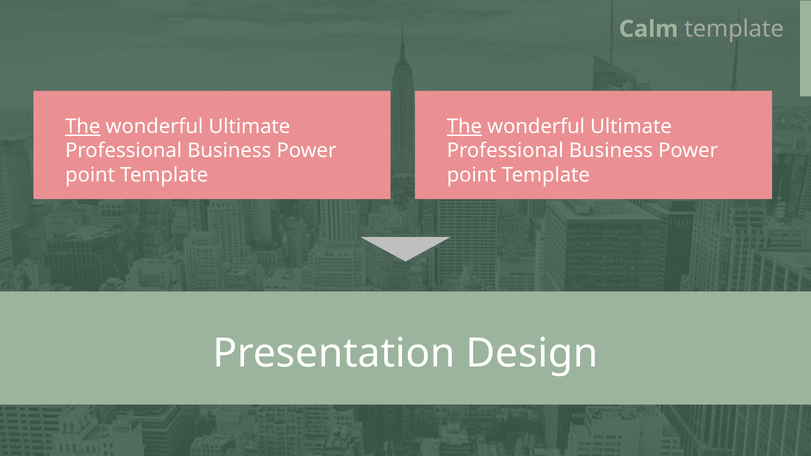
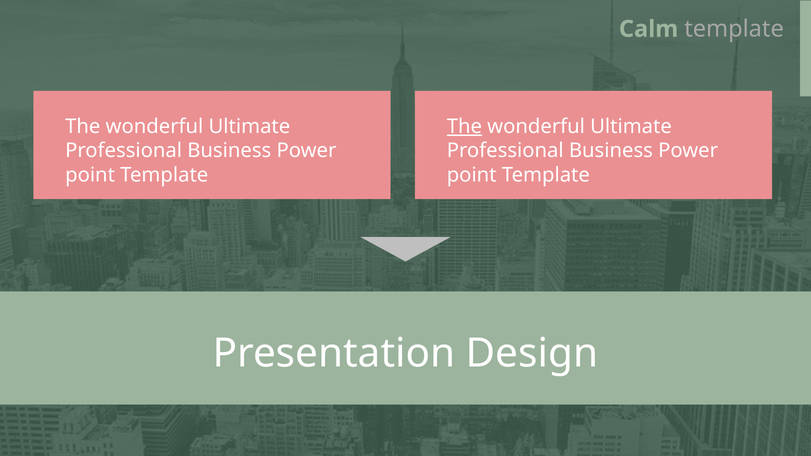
The underline: present -> none (83, 127)
